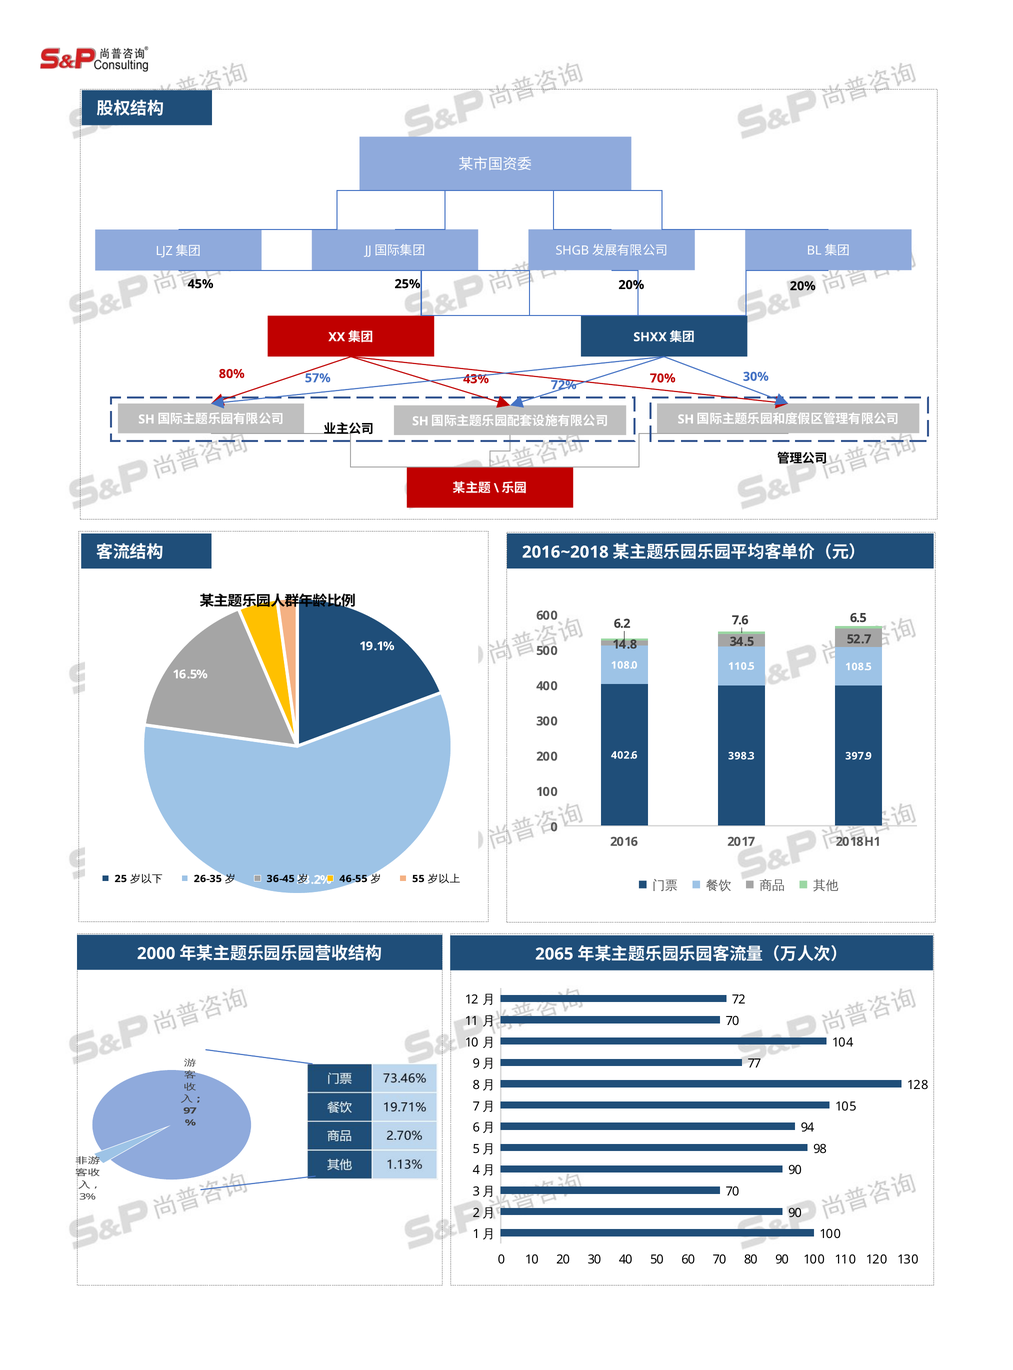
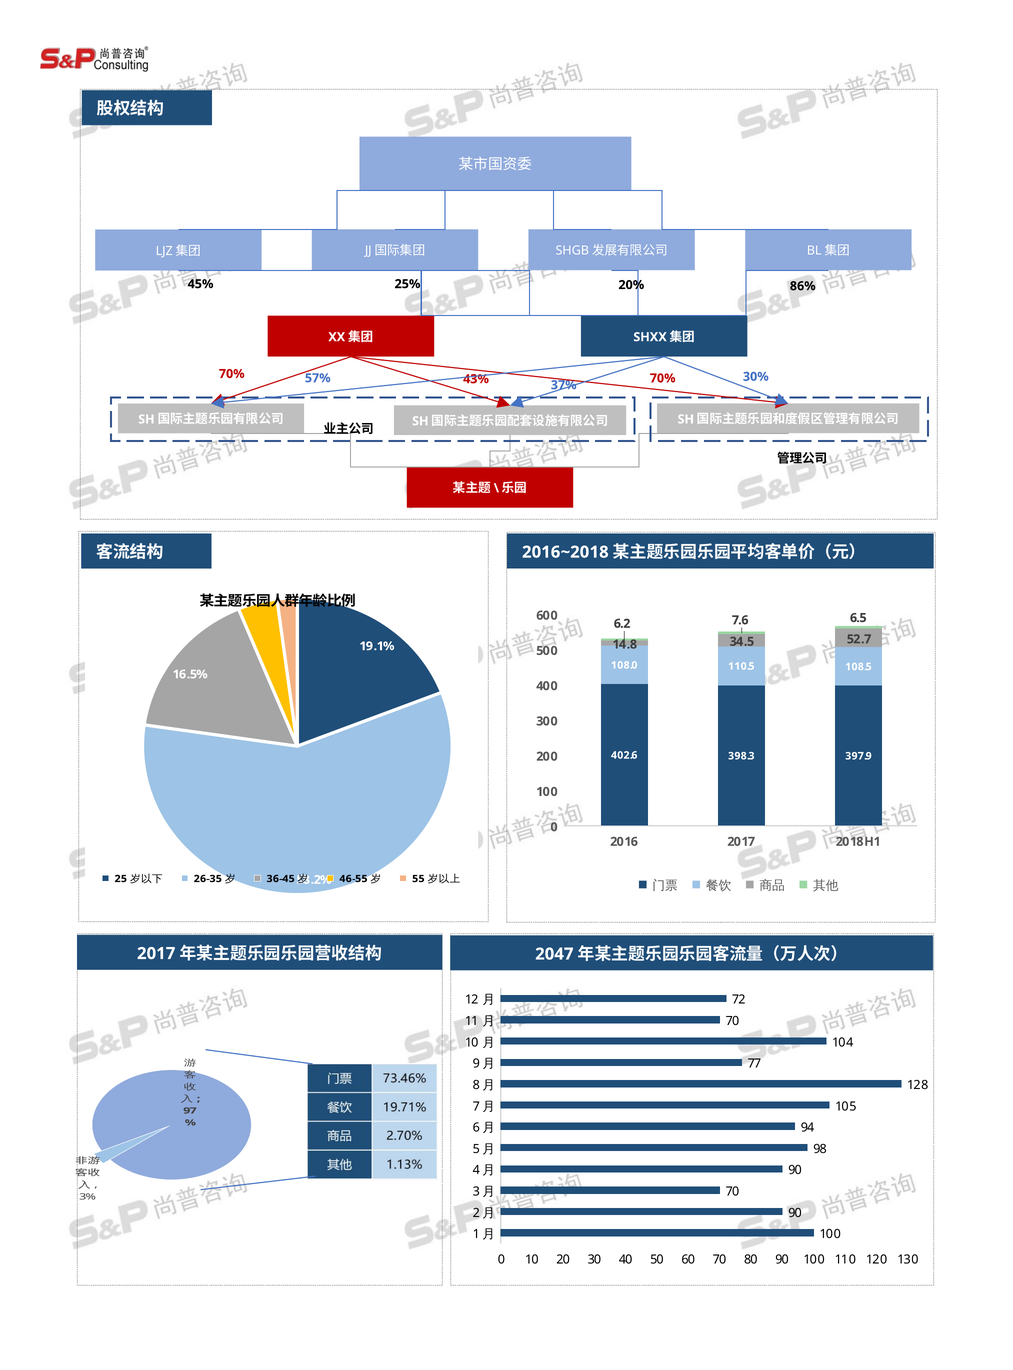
20% 20%: 20% -> 86% (803, 286)
80%: 80% -> 70% (232, 374)
72%: 72% -> 37% (564, 385)
2000: 2000 -> 2017 (156, 954)
2065: 2065 -> 2047 (554, 955)
